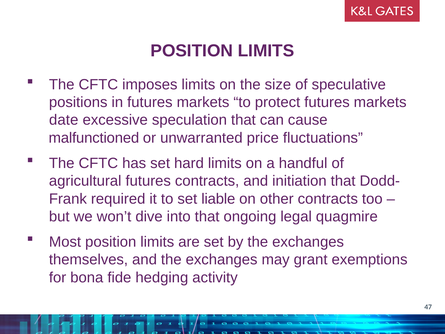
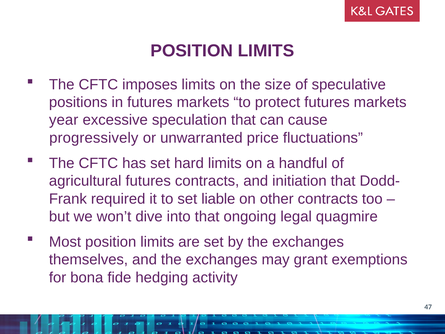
date: date -> year (64, 120)
malfunctioned: malfunctioned -> progressively (94, 138)
